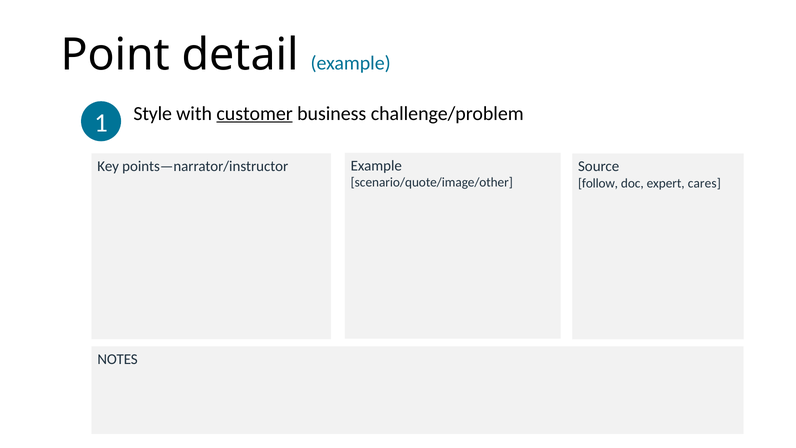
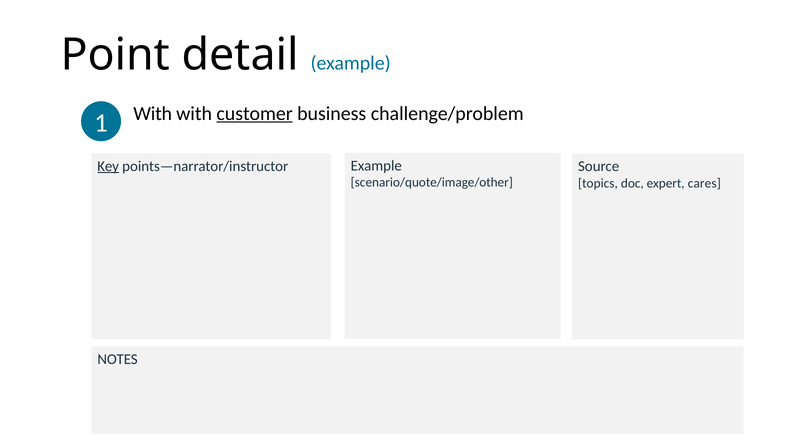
Style: Style -> With (153, 113)
Key underline: none -> present (108, 166)
follow: follow -> topics (598, 183)
